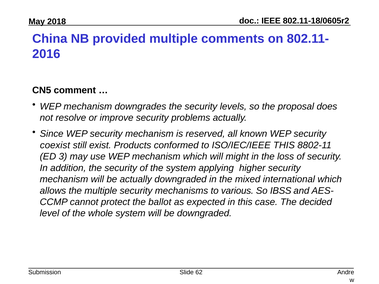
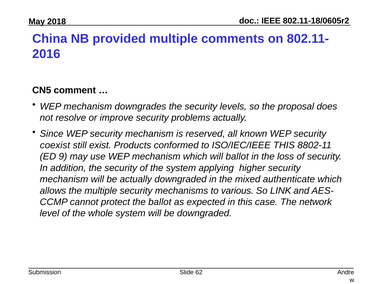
3: 3 -> 9 (63, 157)
will might: might -> ballot (237, 157)
international: international -> authenticate (289, 179)
IBSS: IBSS -> LINK (281, 191)
decided: decided -> network (316, 202)
